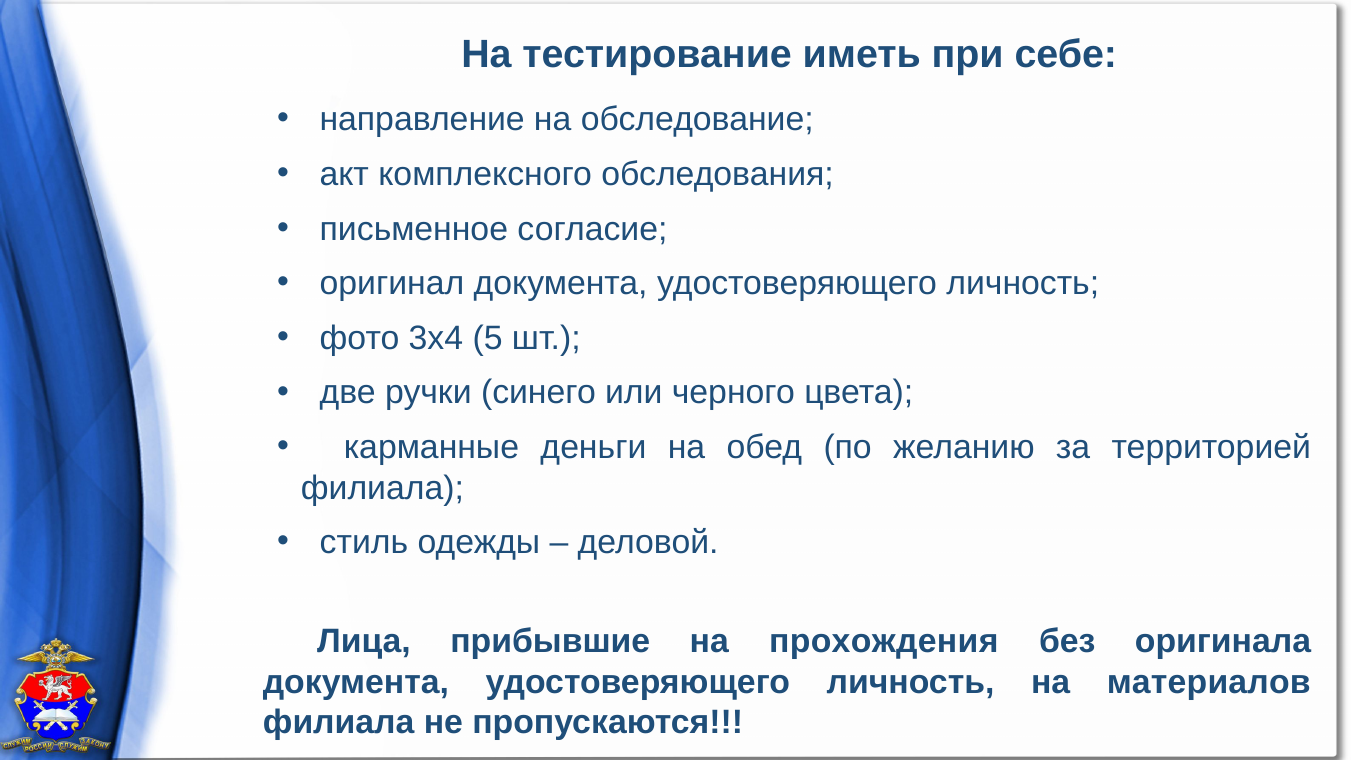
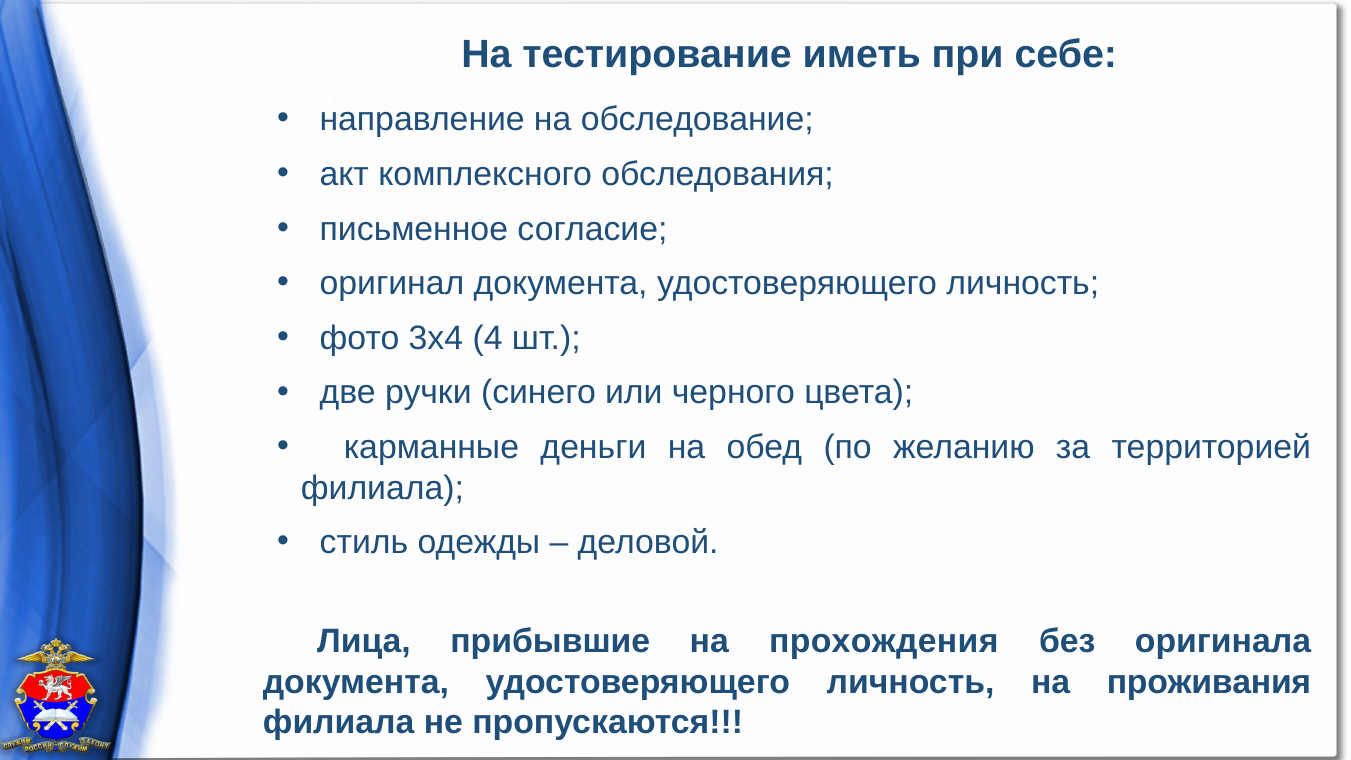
5: 5 -> 4 (488, 338)
материалов: материалов -> проживания (1209, 682)
